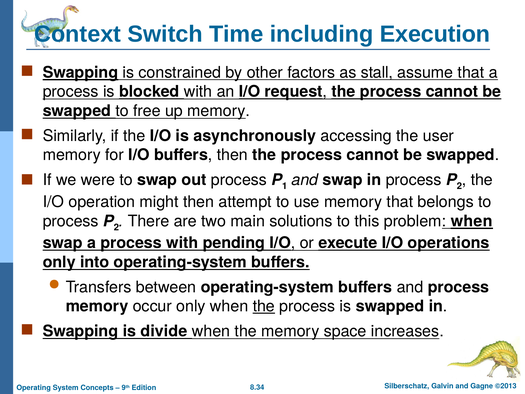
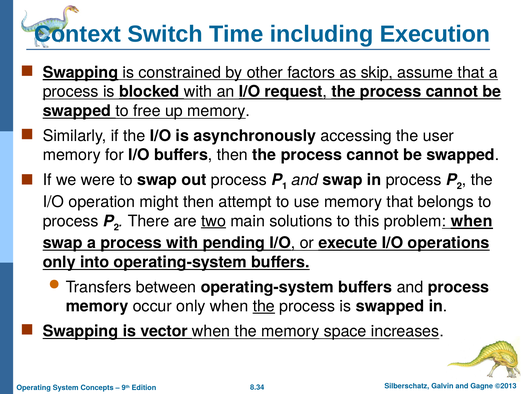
stall: stall -> skip (377, 72)
two underline: none -> present (214, 221)
divide: divide -> vector (164, 331)
